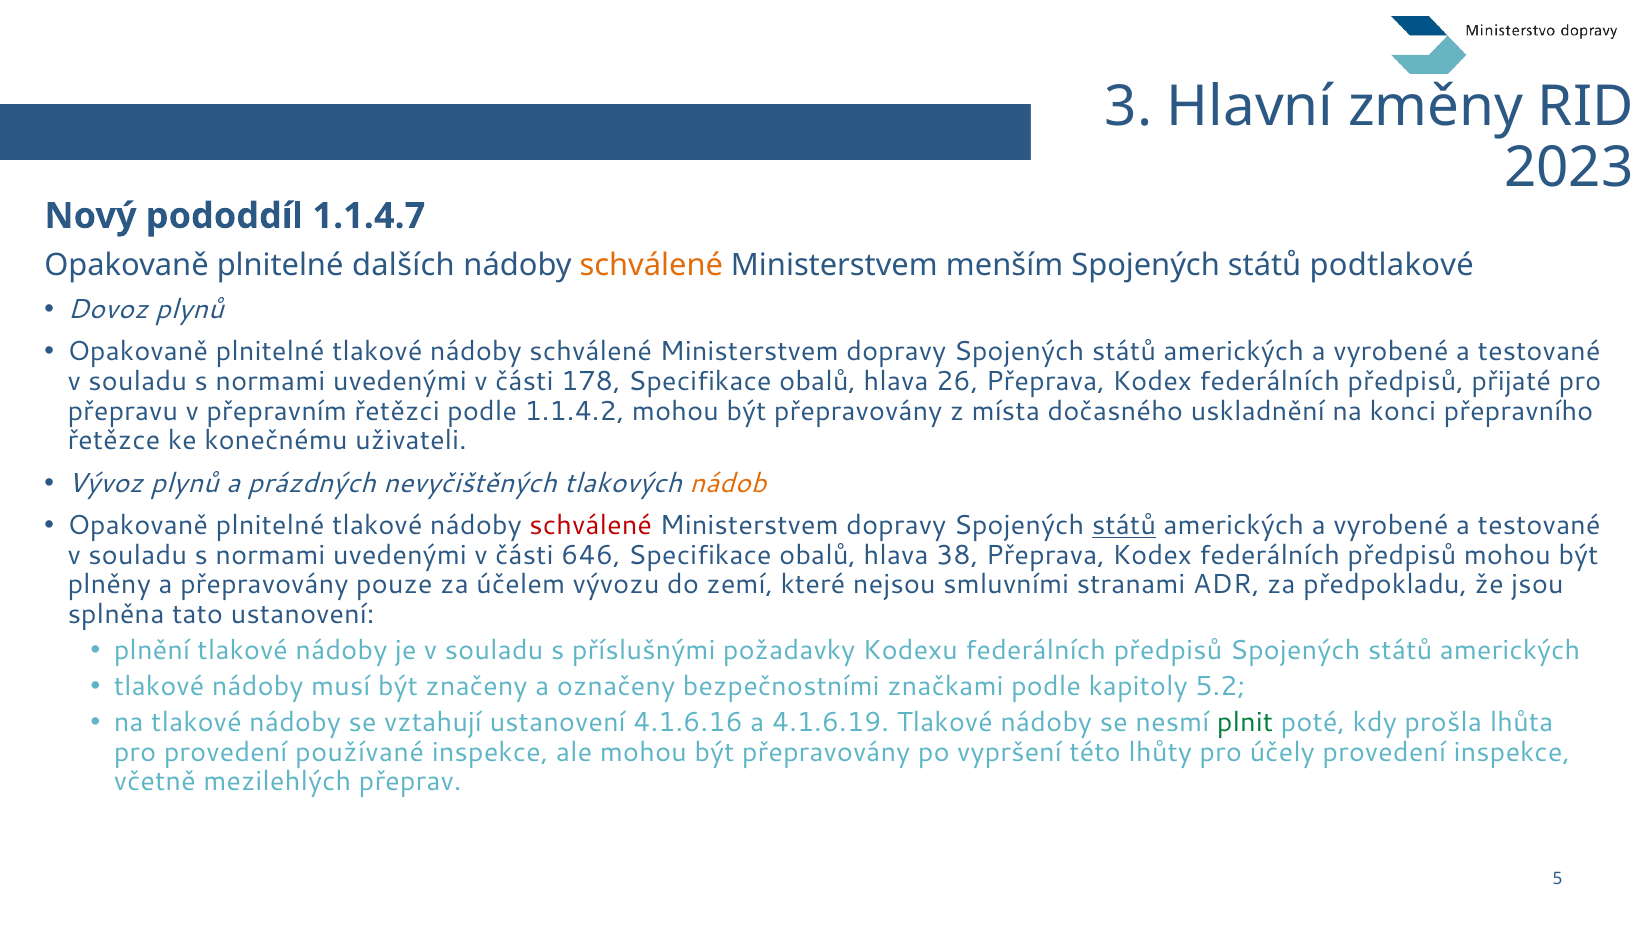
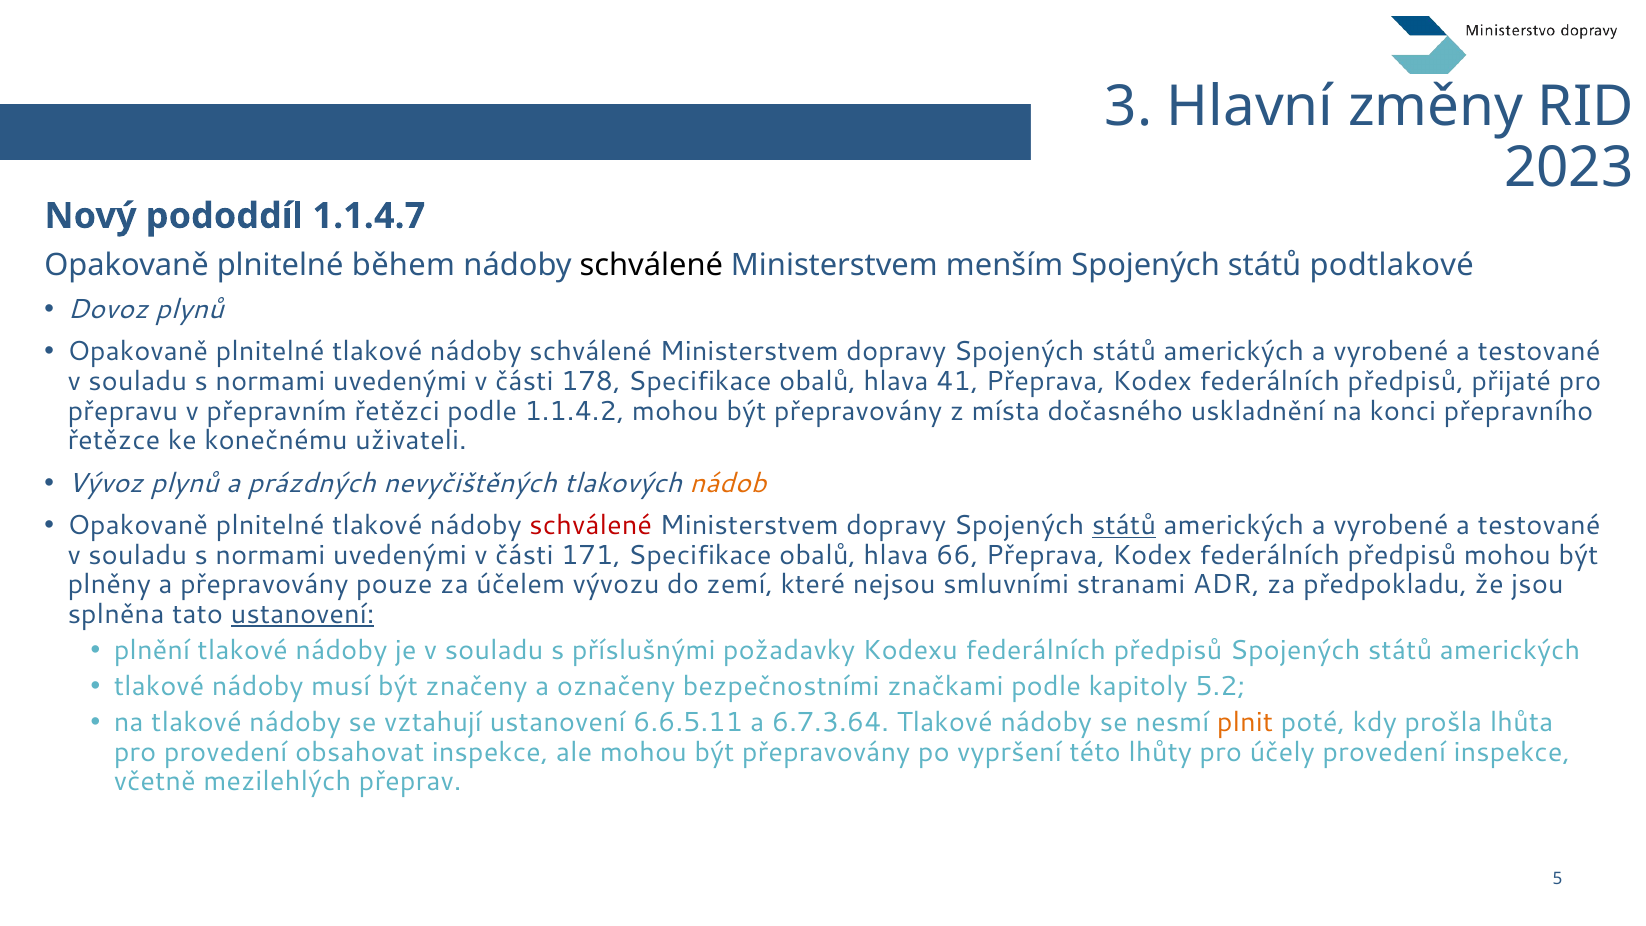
dalších: dalších -> během (403, 265)
schválené colour: orange -> black (651, 265)
26: 26 -> 41 (957, 381)
646: 646 -> 171 (591, 555)
38: 38 -> 66 (957, 555)
ustanovení underline: none -> present (303, 614)
4.1.6.16: 4.1.6.16 -> 6.6.5.11 (688, 722)
4.1.6.19: 4.1.6.19 -> 6.7.3.64 (831, 722)
plnit colour: green -> orange (1245, 722)
používané: používané -> obsahovat (360, 752)
